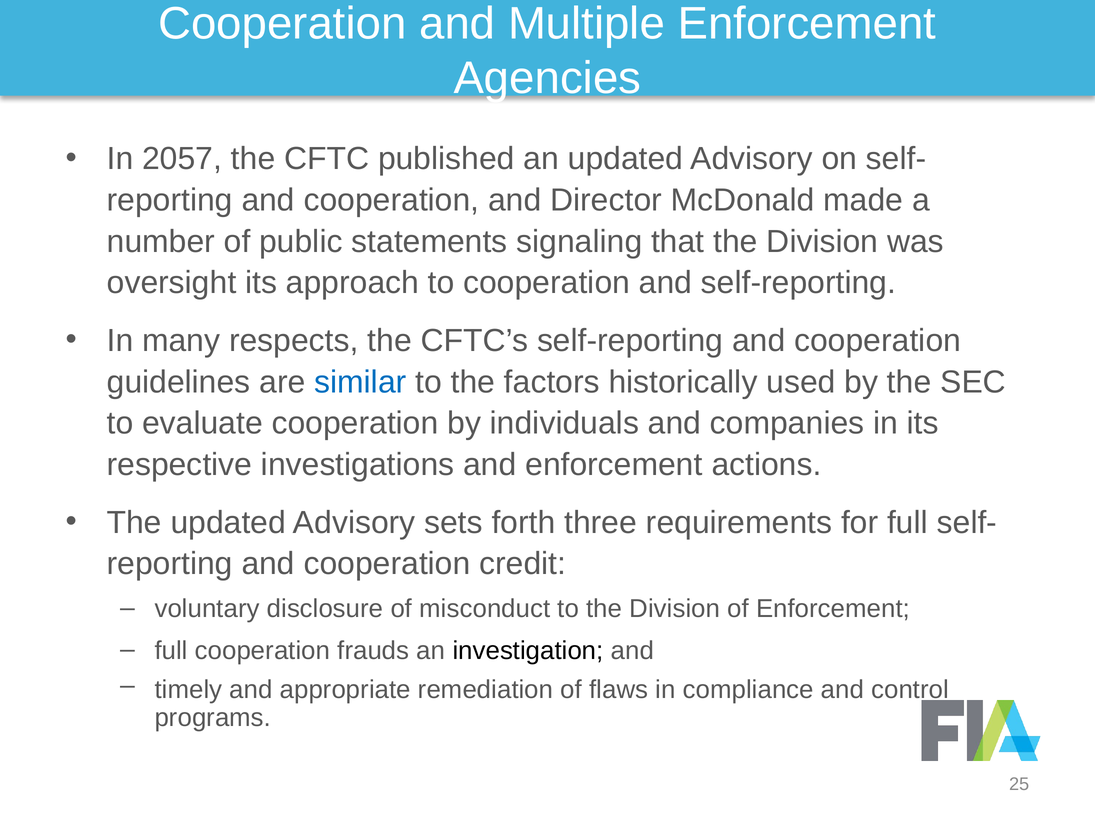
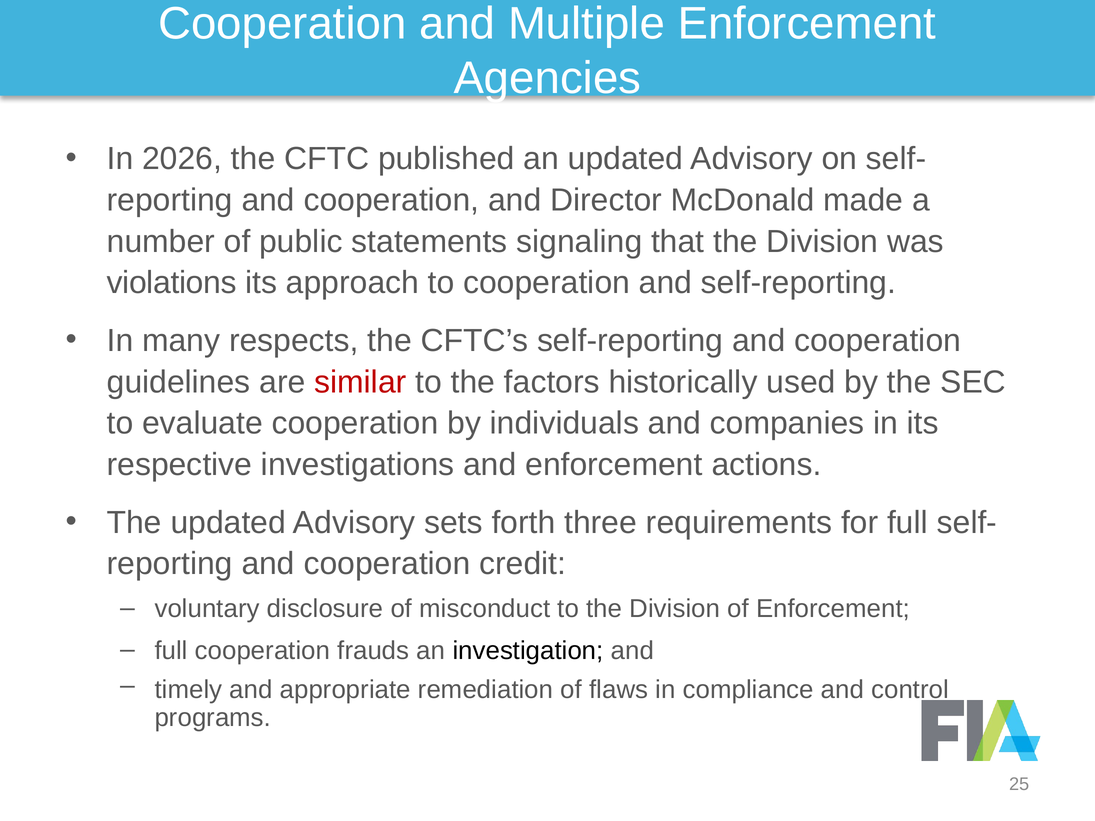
2057: 2057 -> 2026 (182, 159)
oversight: oversight -> violations (172, 283)
similar colour: blue -> red (360, 382)
